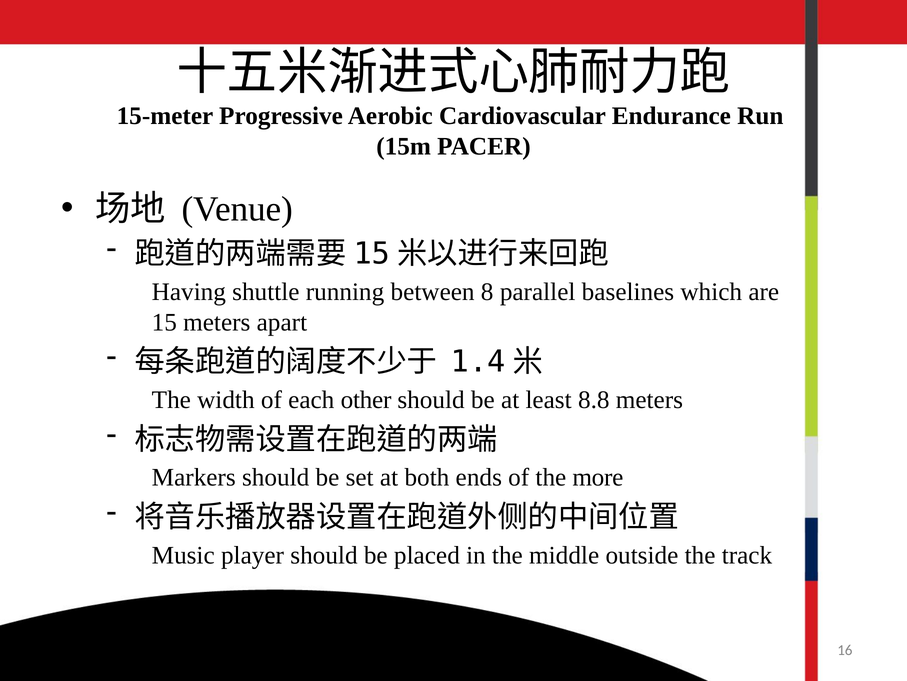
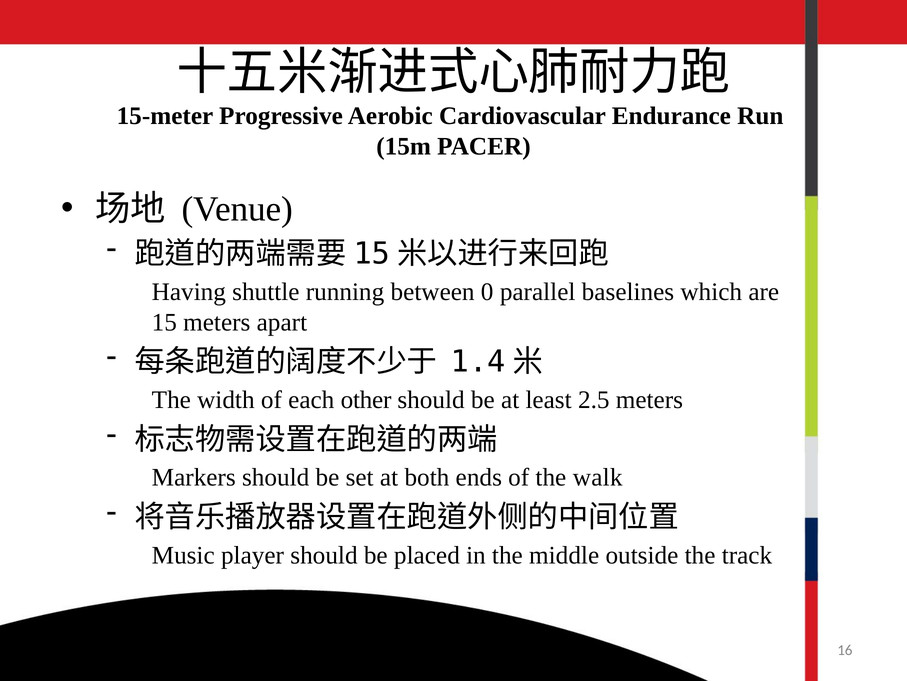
8: 8 -> 0 (487, 292)
8.8: 8.8 -> 2.5 (594, 399)
more: more -> walk (598, 477)
